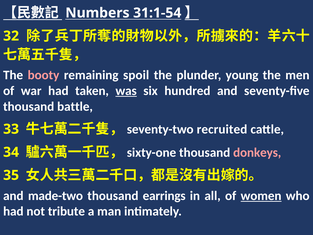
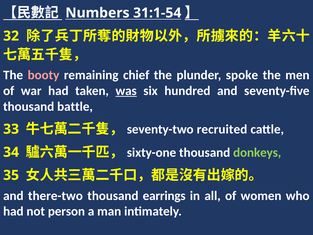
spoil: spoil -> chief (136, 75)
young: young -> spoke (242, 75)
donkeys colour: pink -> light green (257, 152)
made-two: made-two -> there-two (55, 196)
women underline: present -> none (261, 196)
tribute: tribute -> person (66, 211)
